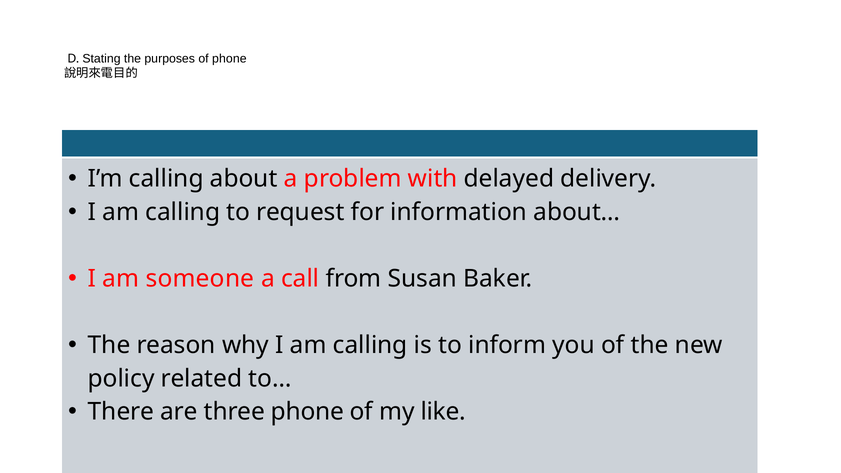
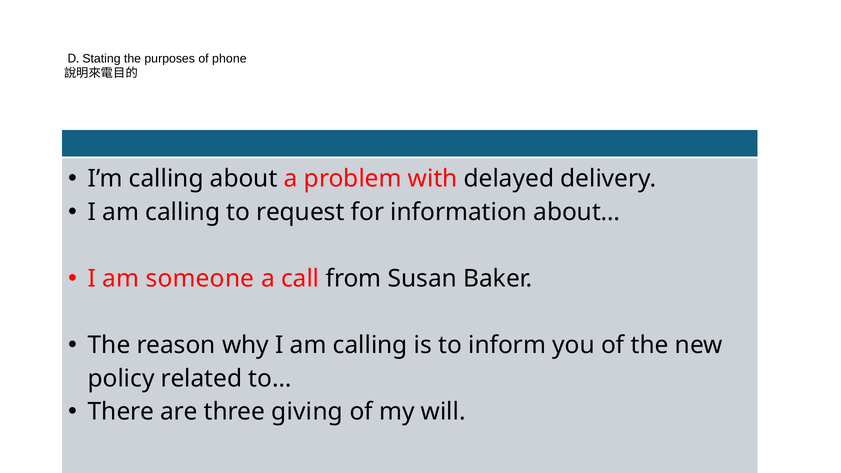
three phone: phone -> giving (307, 412)
like: like -> will (443, 412)
